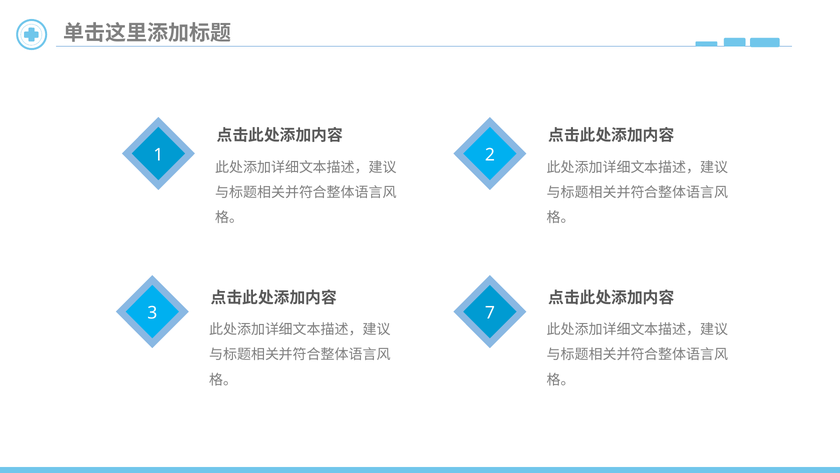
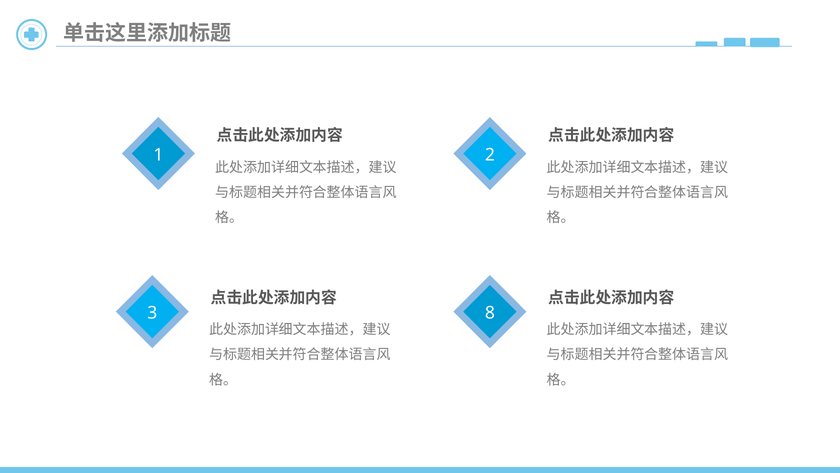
7: 7 -> 8 (490, 313)
